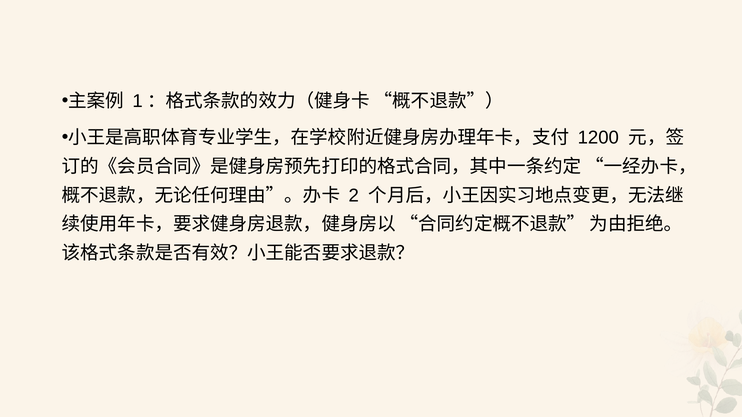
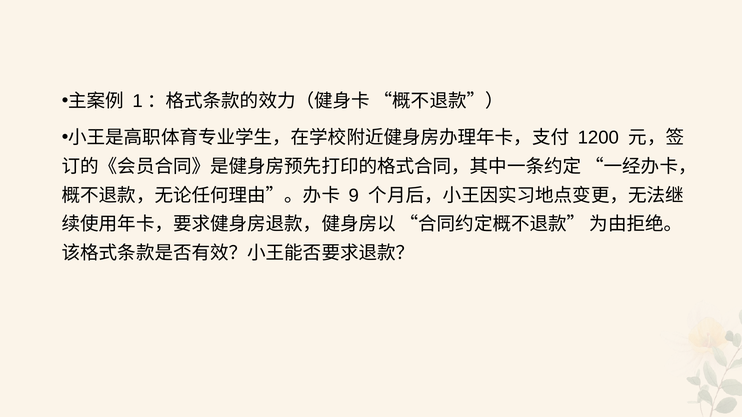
2: 2 -> 9 (354, 196)
